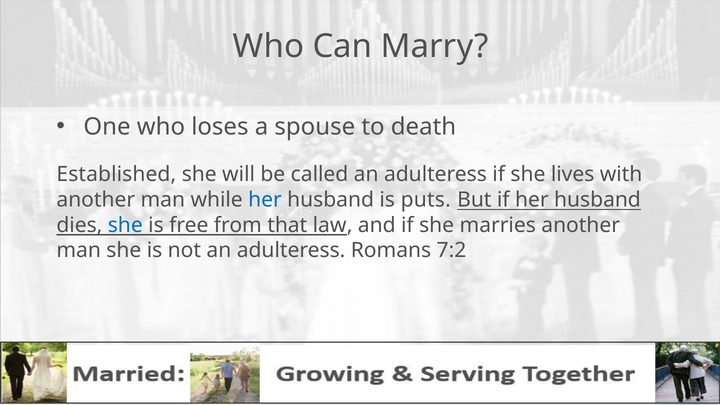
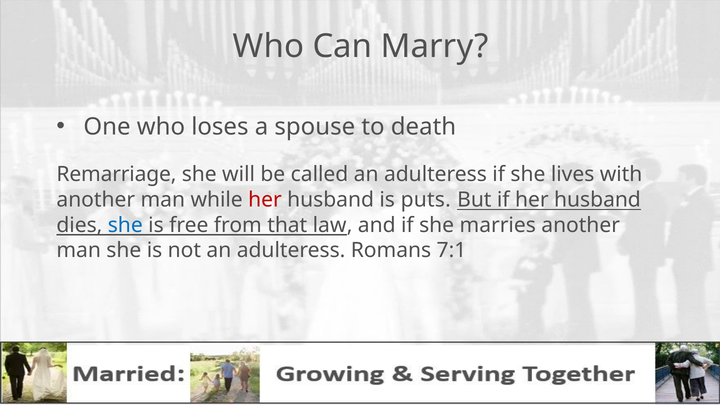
Established: Established -> Remarriage (116, 175)
her colour: blue -> red (265, 200)
7:2: 7:2 -> 7:1 (451, 250)
